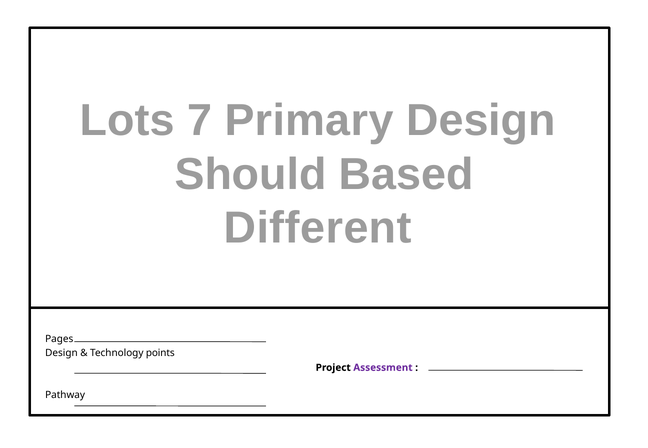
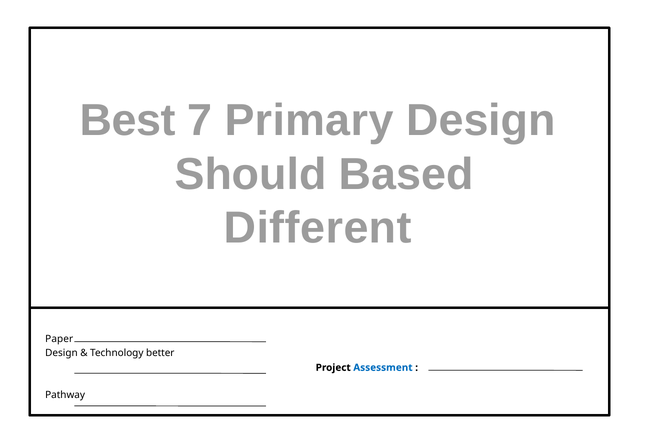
Lots: Lots -> Best (128, 121)
Pages: Pages -> Paper (59, 340)
points: points -> better (160, 353)
Assessment colour: purple -> blue (383, 368)
